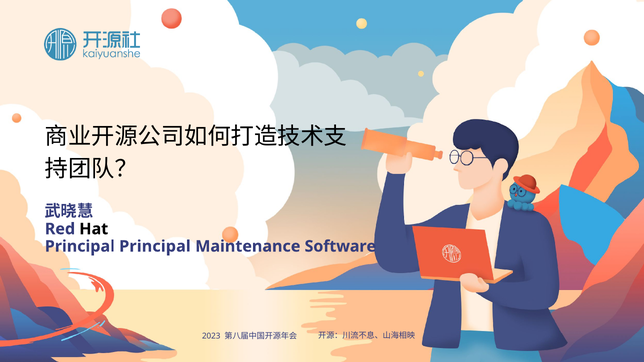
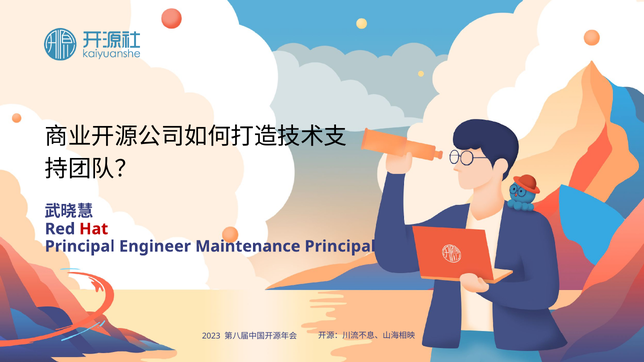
Hat colour: black -> red (94, 229)
Principal Principal: Principal -> Engineer (155, 247)
Maintenance Software: Software -> Principal (340, 247)
